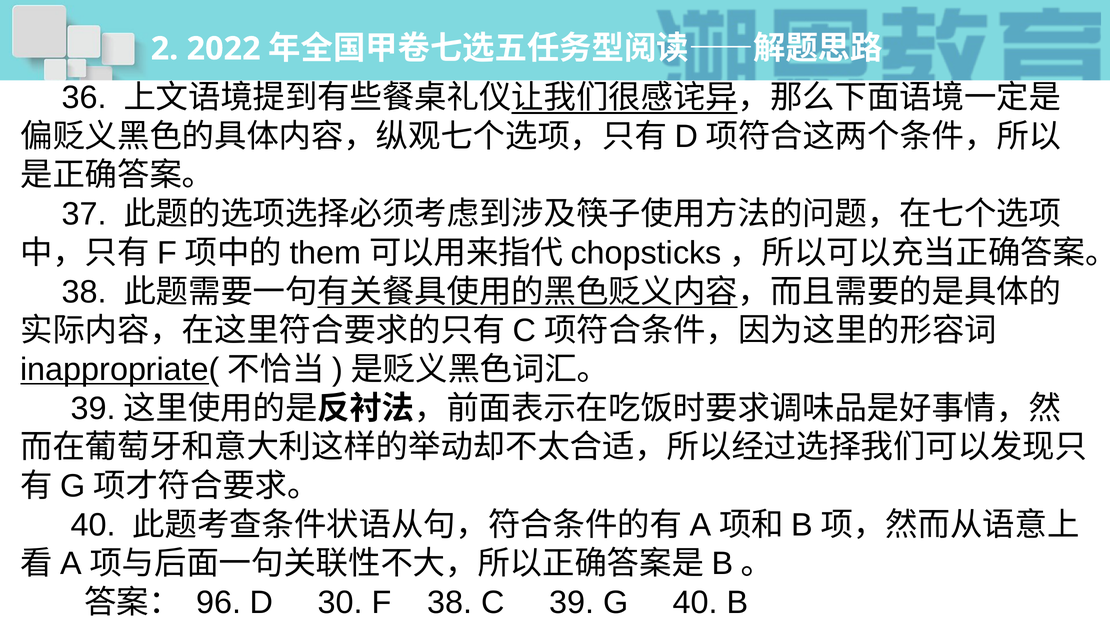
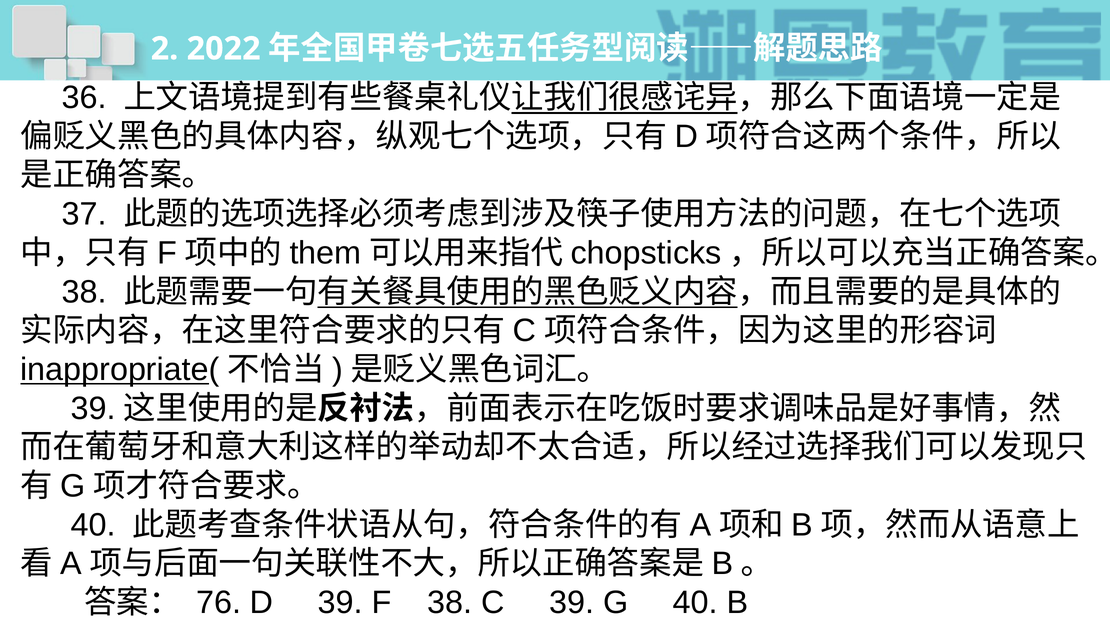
96: 96 -> 76 (219, 603)
D 30: 30 -> 39 (340, 603)
